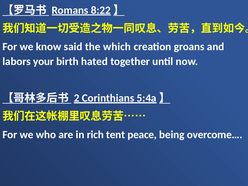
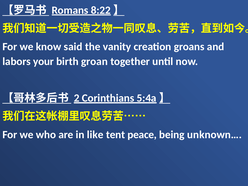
which: which -> vanity (117, 47)
hated: hated -> groan (94, 62)
rich: rich -> like (95, 135)
overcome…: overcome… -> unknown… (215, 135)
